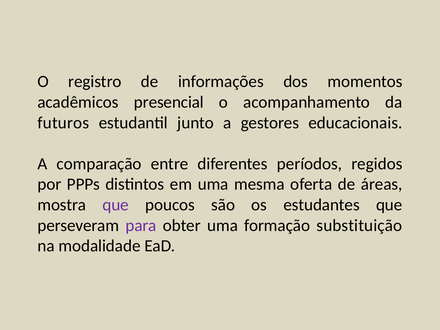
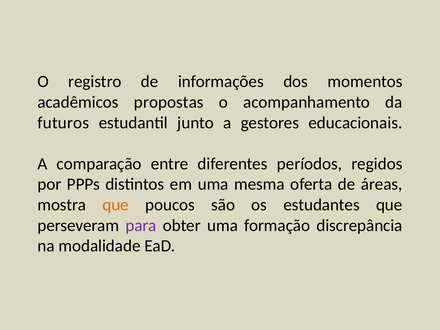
presencial: presencial -> propostas (169, 102)
que colour: purple -> orange (116, 205)
substituição: substituição -> discrepância (359, 225)
